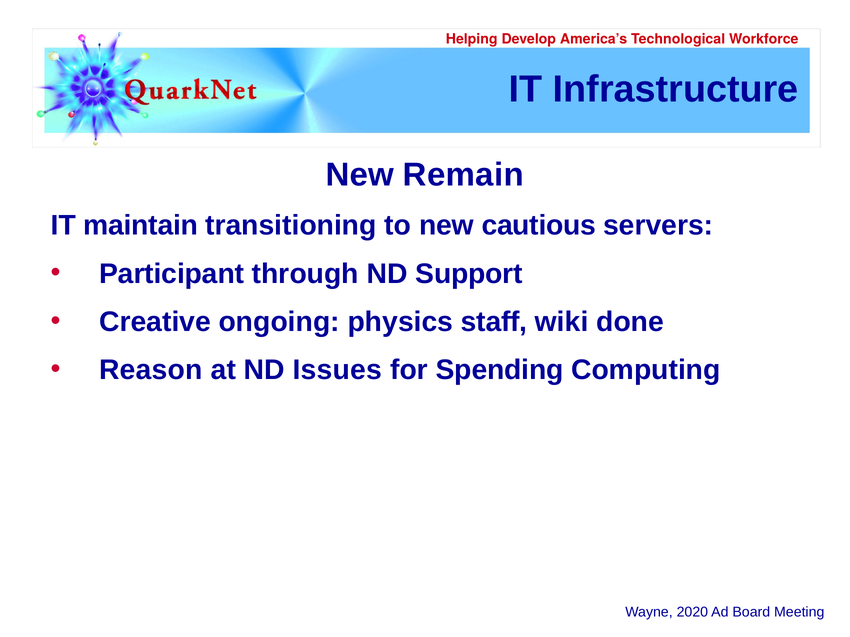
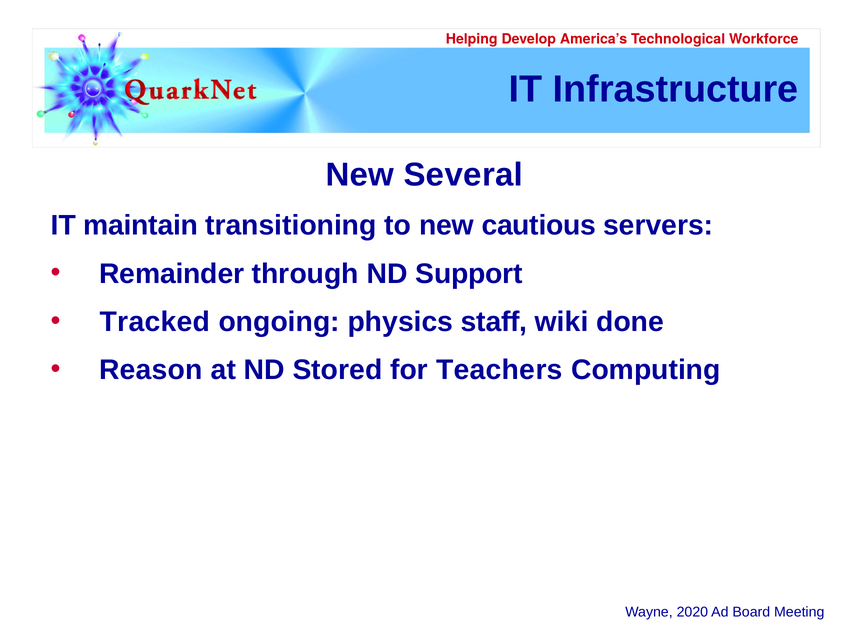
Remain: Remain -> Several (463, 175)
Participant: Participant -> Remainder (172, 274)
Creative: Creative -> Tracked (155, 322)
Issues: Issues -> Stored (337, 370)
Spending: Spending -> Teachers (499, 370)
